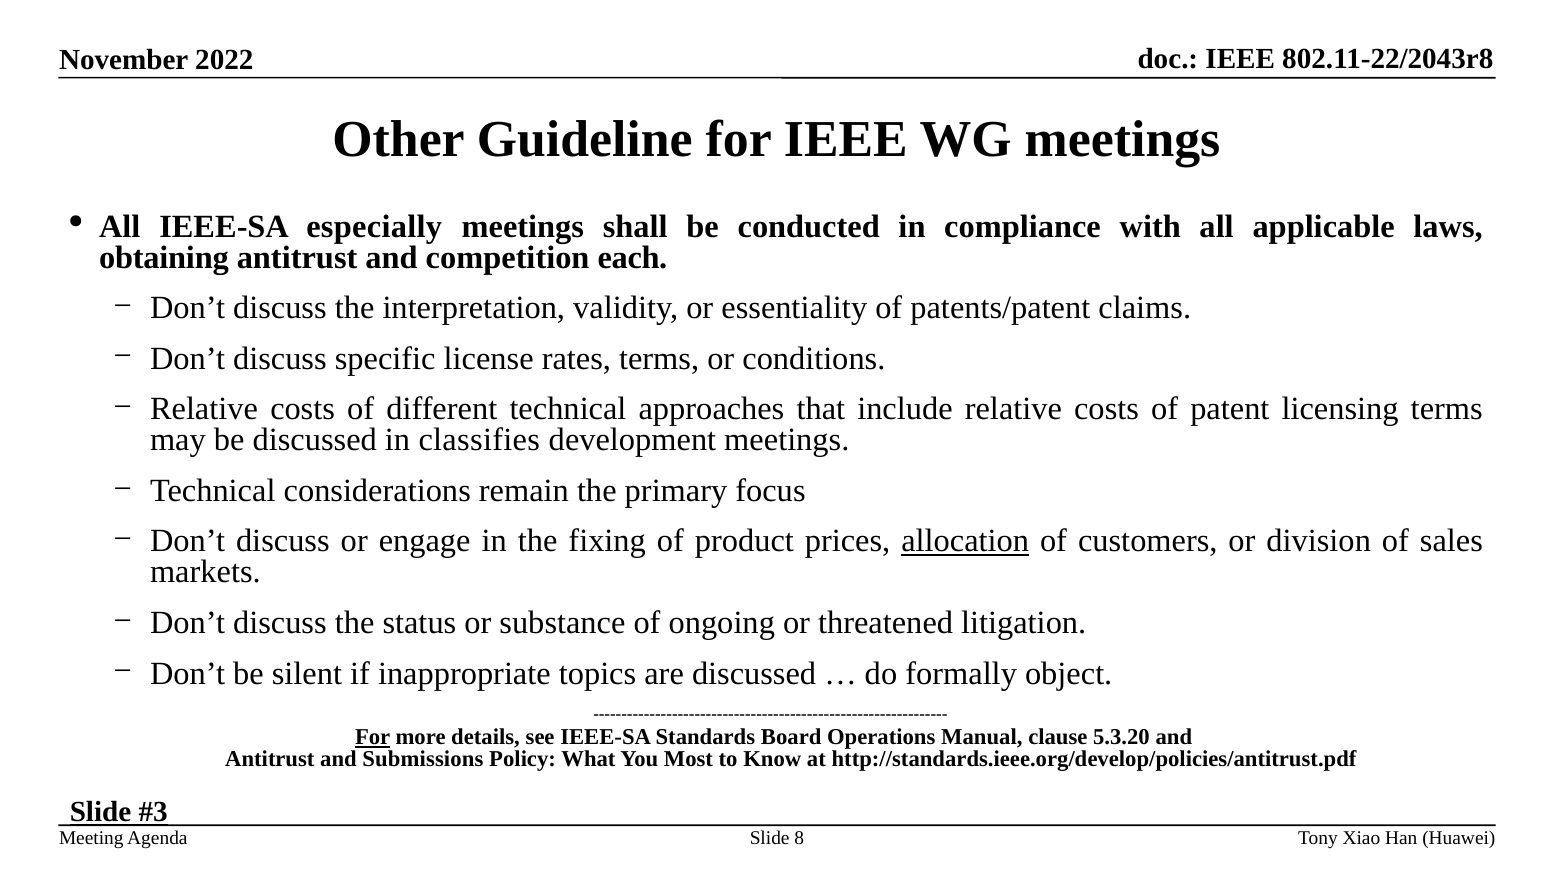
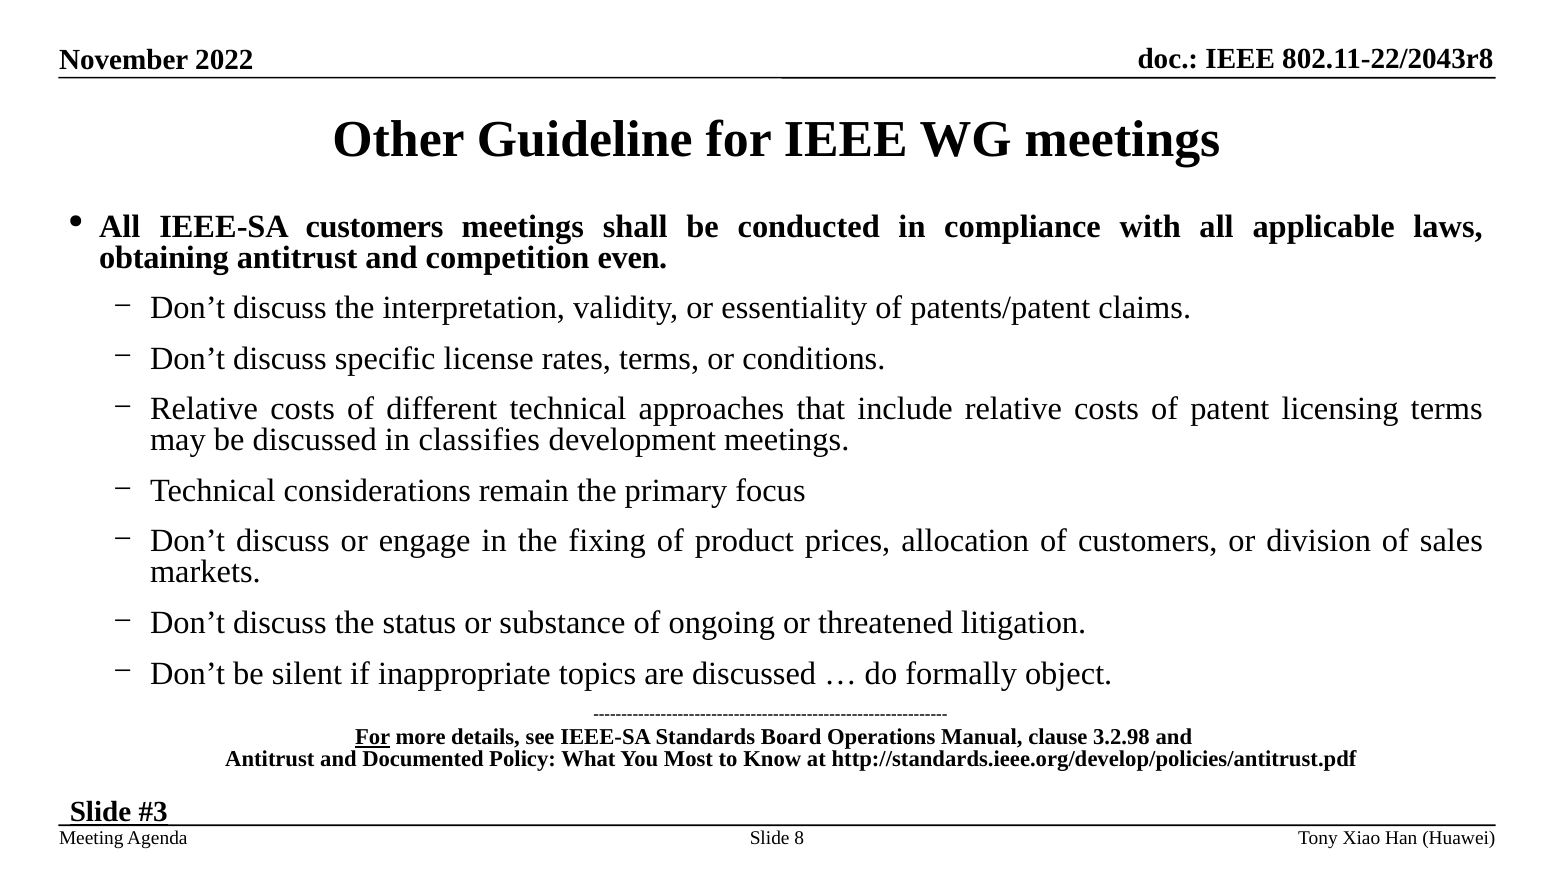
IEEE-SA especially: especially -> customers (375, 226)
each: each -> even (632, 258)
allocation underline: present -> none (965, 541)
5.3.20: 5.3.20 -> 3.2.98 (1121, 737)
Submissions: Submissions -> Documented (423, 759)
